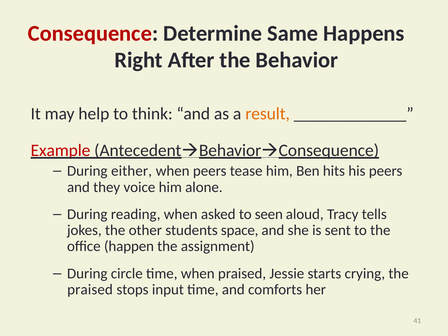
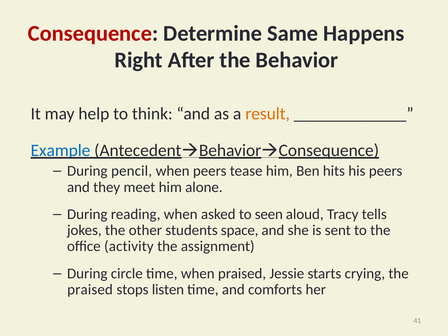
Example colour: red -> blue (61, 150)
either: either -> pencil (132, 171)
voice: voice -> meet (139, 187)
happen: happen -> activity (129, 246)
input: input -> listen (168, 290)
